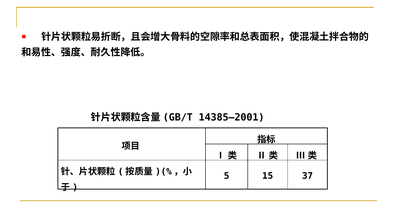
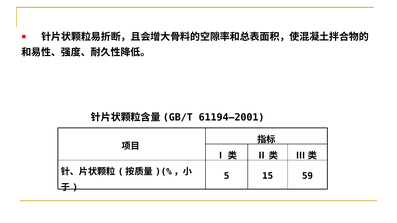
14385—2001: 14385—2001 -> 61194—2001 (232, 117)
37: 37 -> 59 (307, 176)
